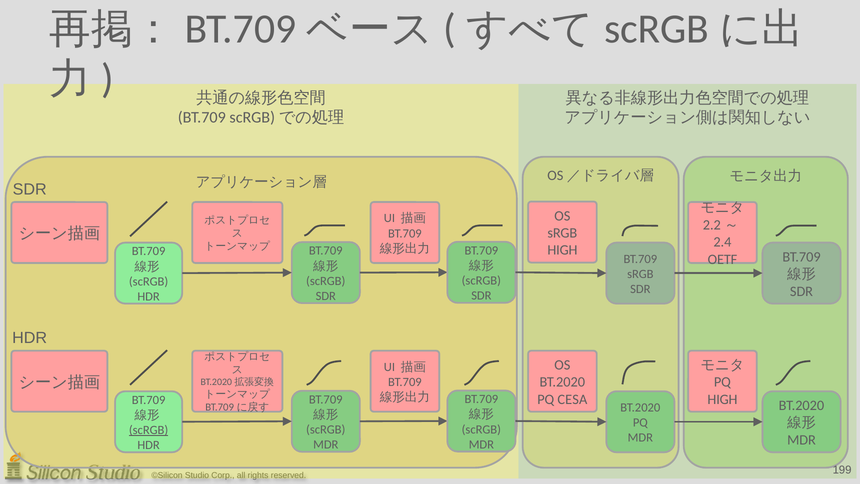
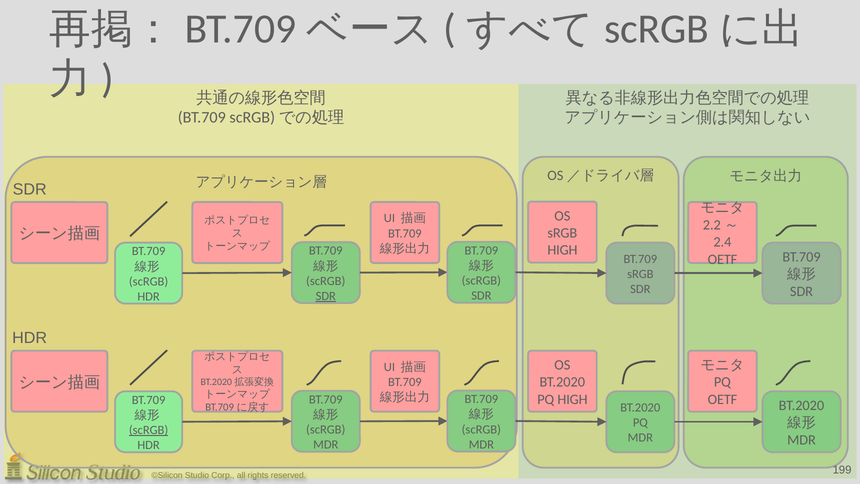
SDR underline: none -> present (326, 296)
PQ CESA: CESA -> HIGH (573, 399)
HIGH: HIGH -> OETF (723, 399)
